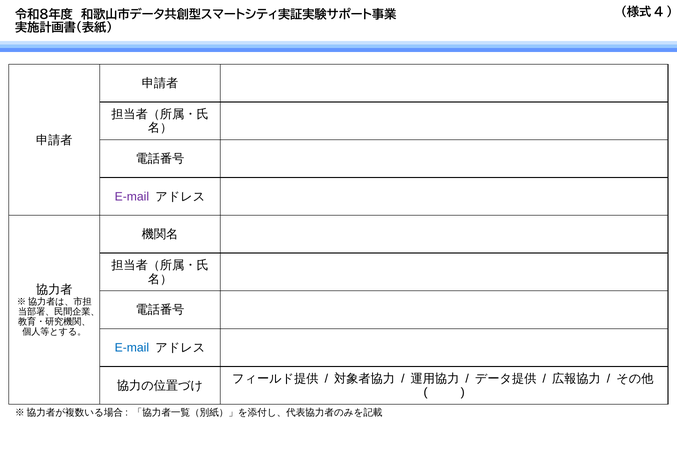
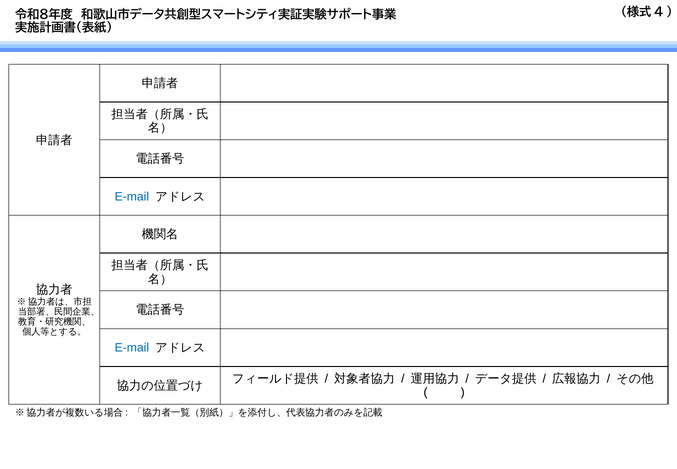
E-mail colour: purple -> blue (132, 197)
